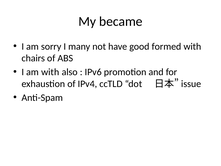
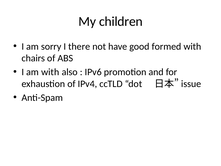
became: became -> children (121, 21)
many: many -> there (79, 46)
